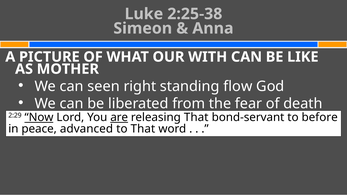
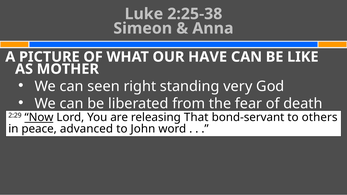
WITH: WITH -> HAVE (208, 57)
flow: flow -> very (238, 86)
are underline: present -> none (119, 117)
before: before -> others (320, 117)
to That: That -> John (143, 129)
